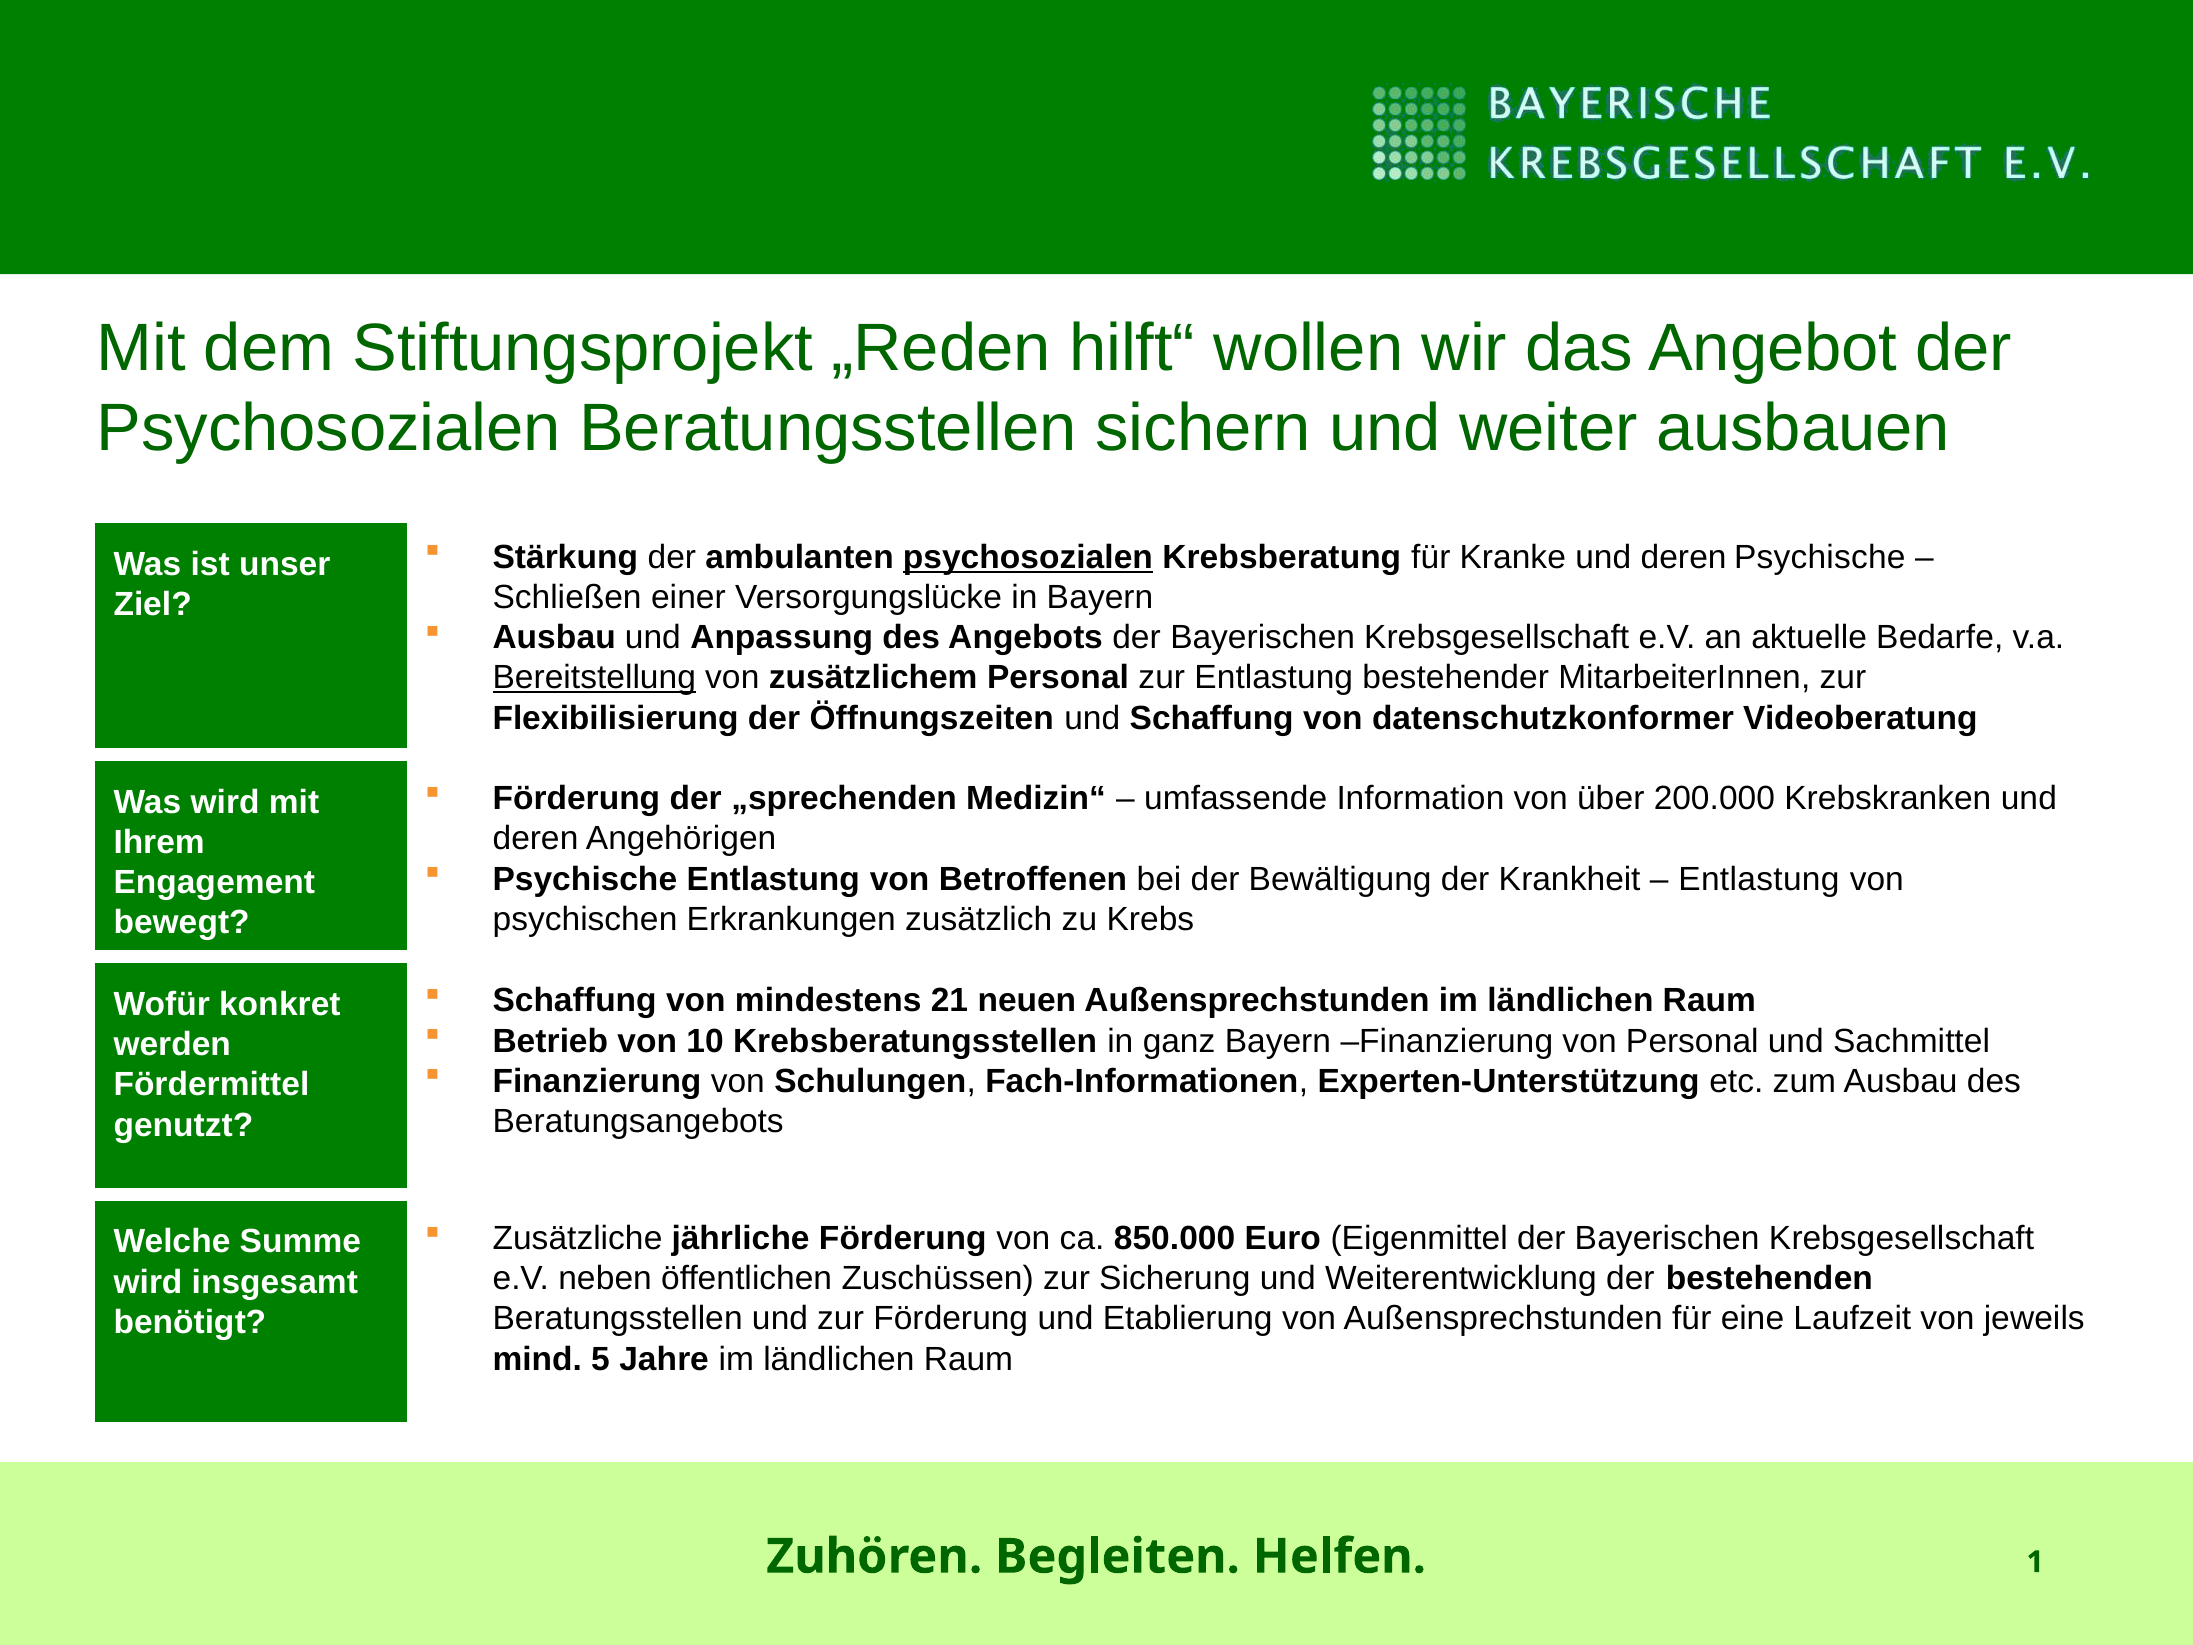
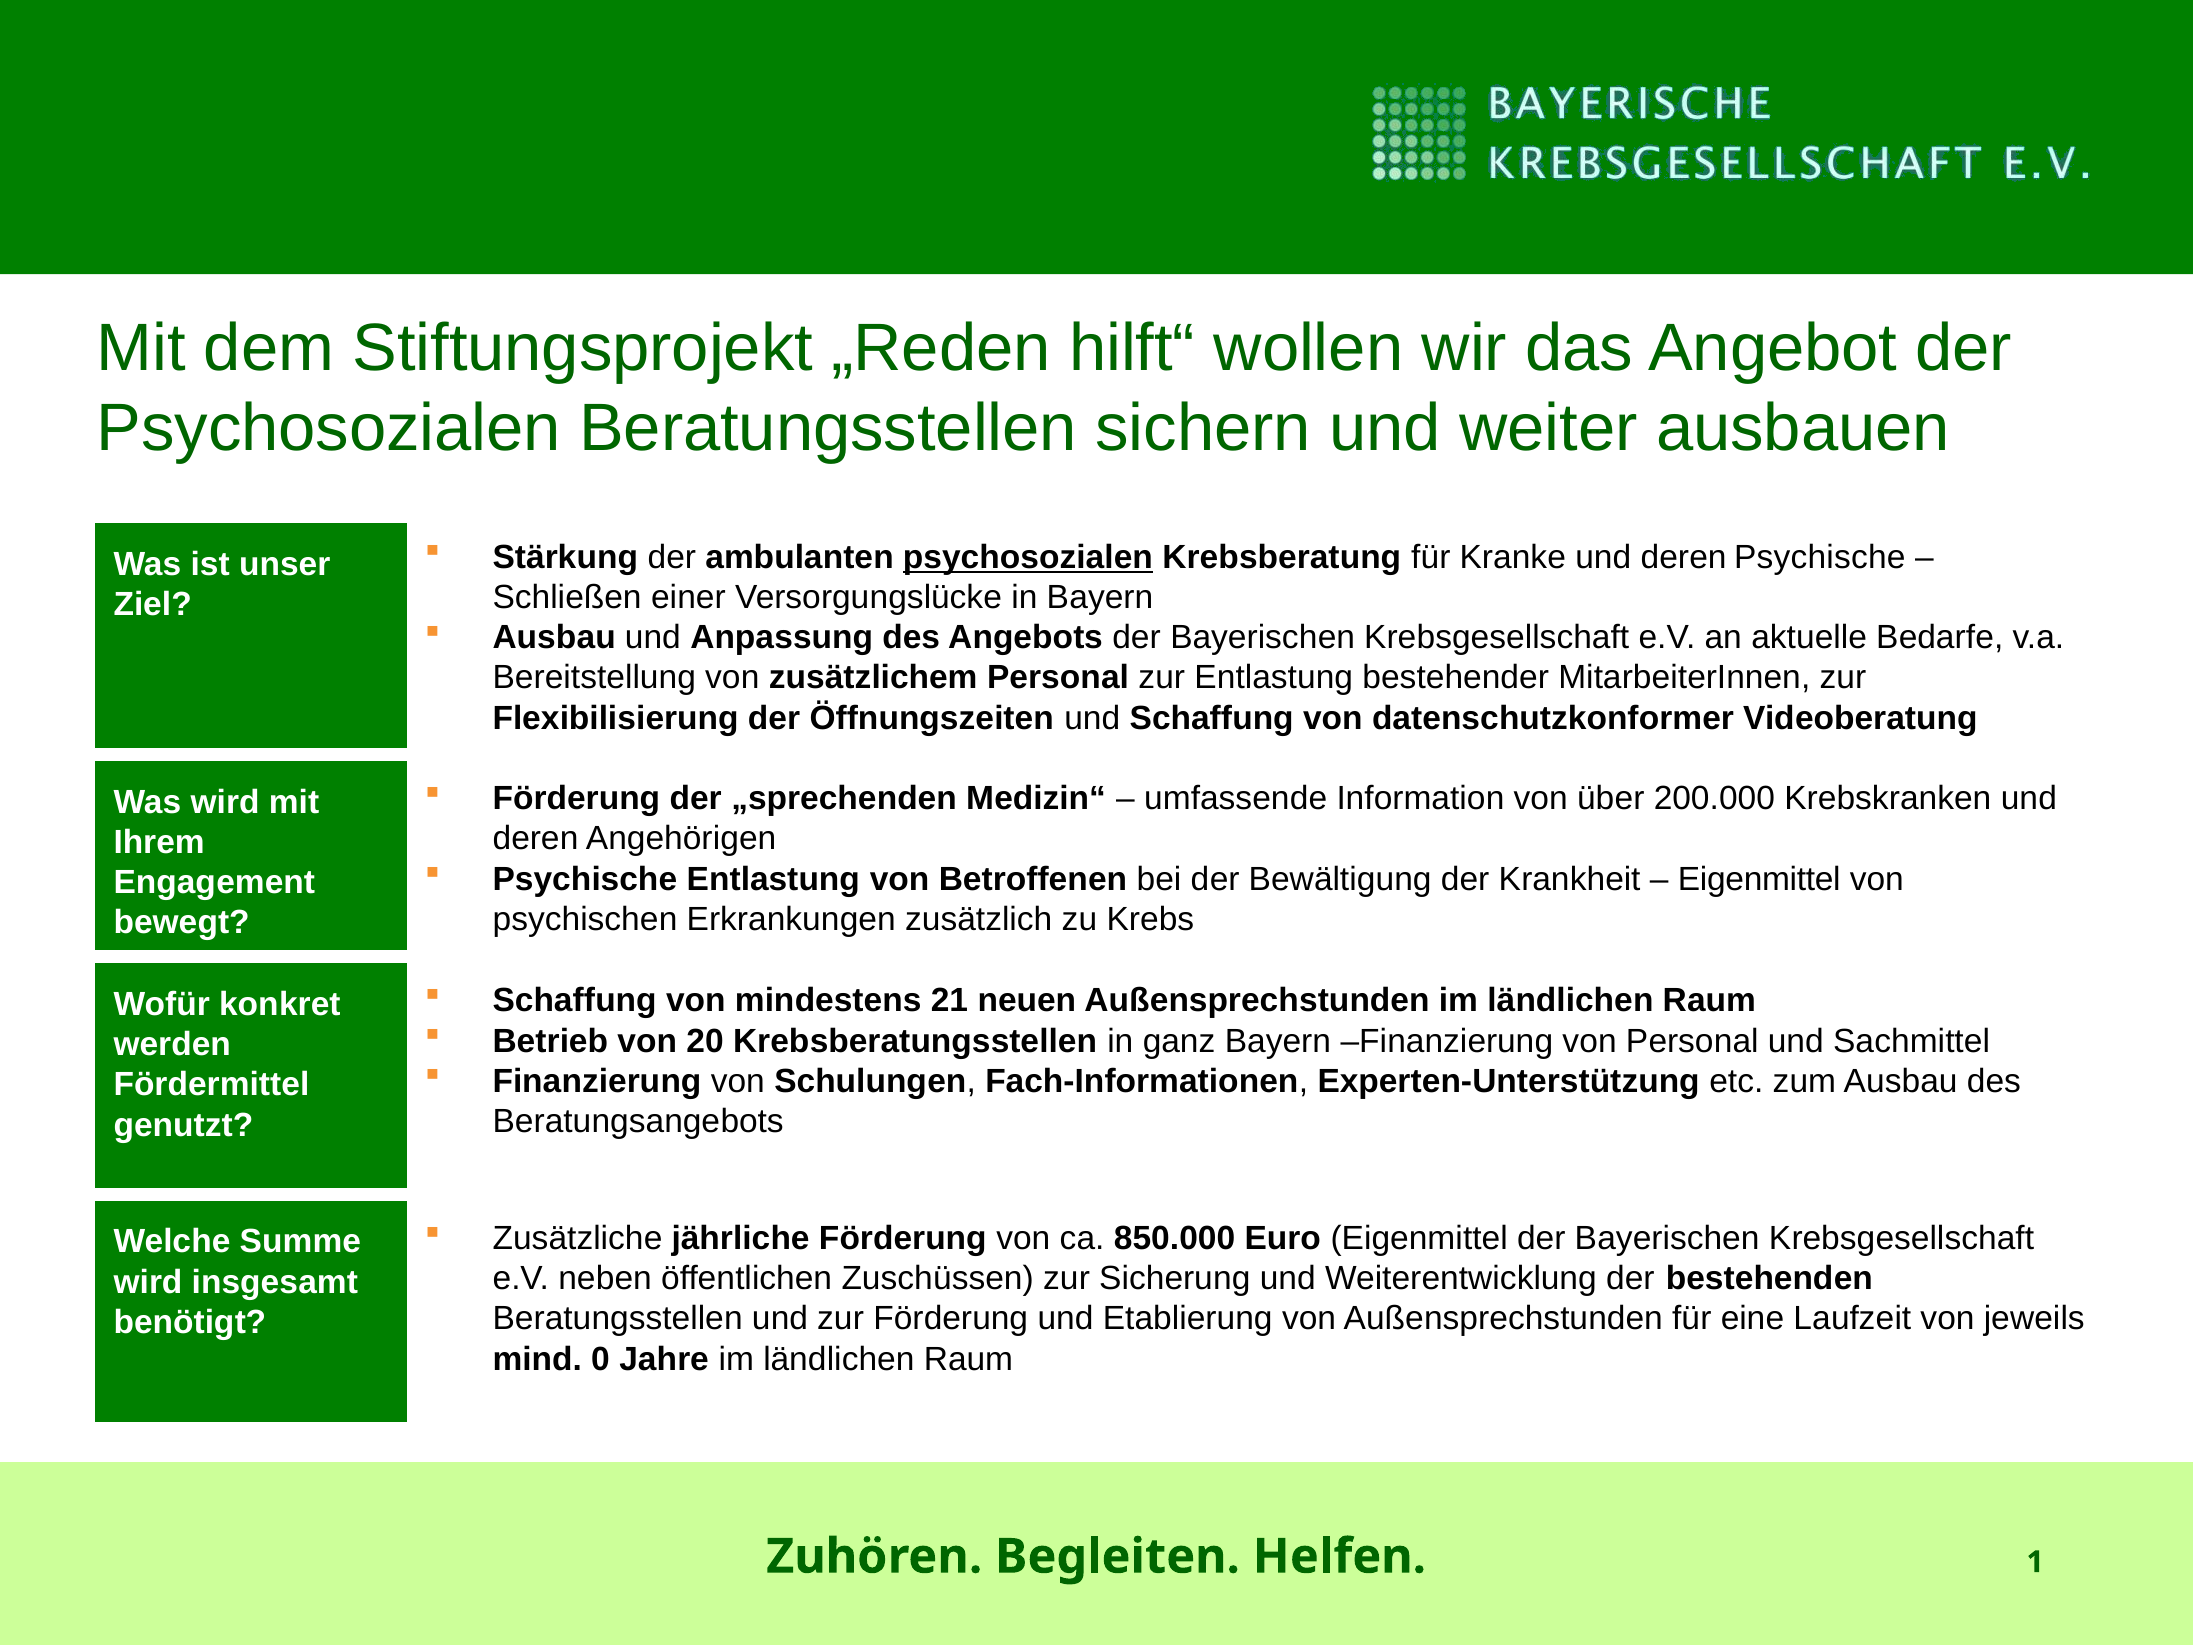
Bereitstellung underline: present -> none (594, 678)
Entlastung: Entlastung -> Eigenmittel (1759, 879)
10: 10 -> 20 (705, 1041)
5: 5 -> 0 (600, 1359)
